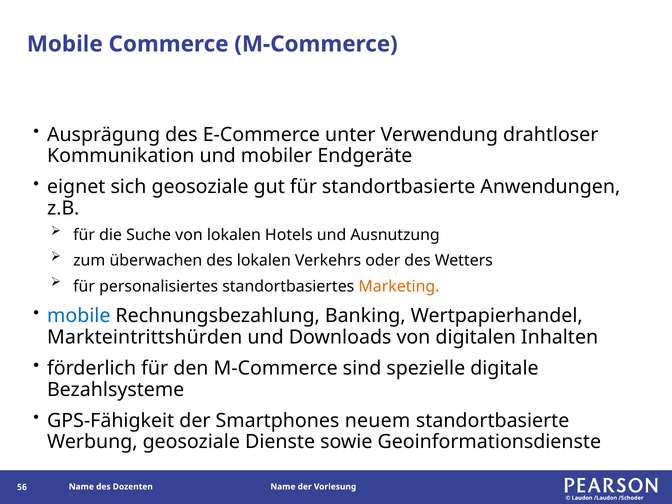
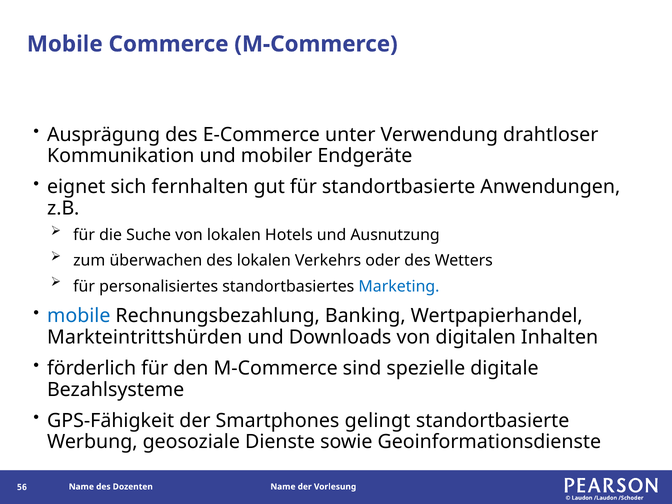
sich geosoziale: geosoziale -> fernhalten (200, 187)
Marketing colour: orange -> blue (399, 286)
neuem: neuem -> gelingt (378, 421)
